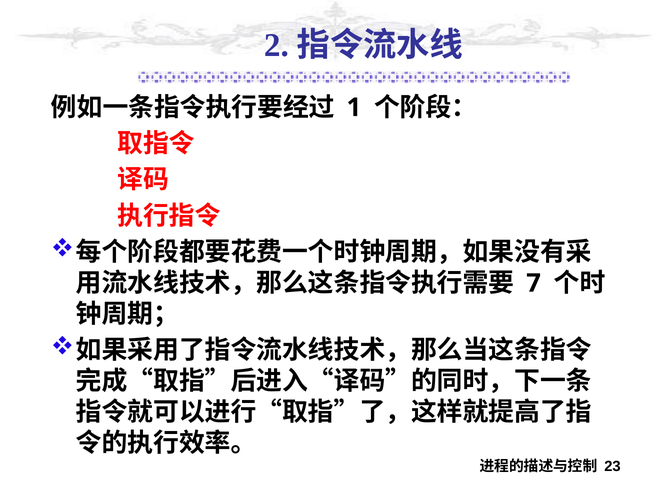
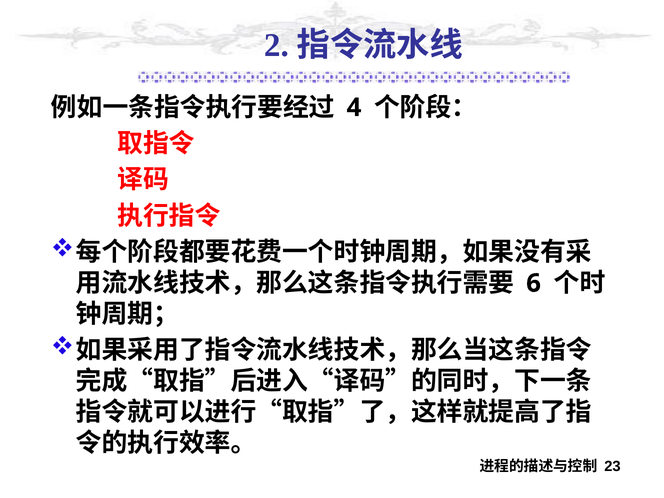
1: 1 -> 4 (354, 107)
7: 7 -> 6 (534, 283)
